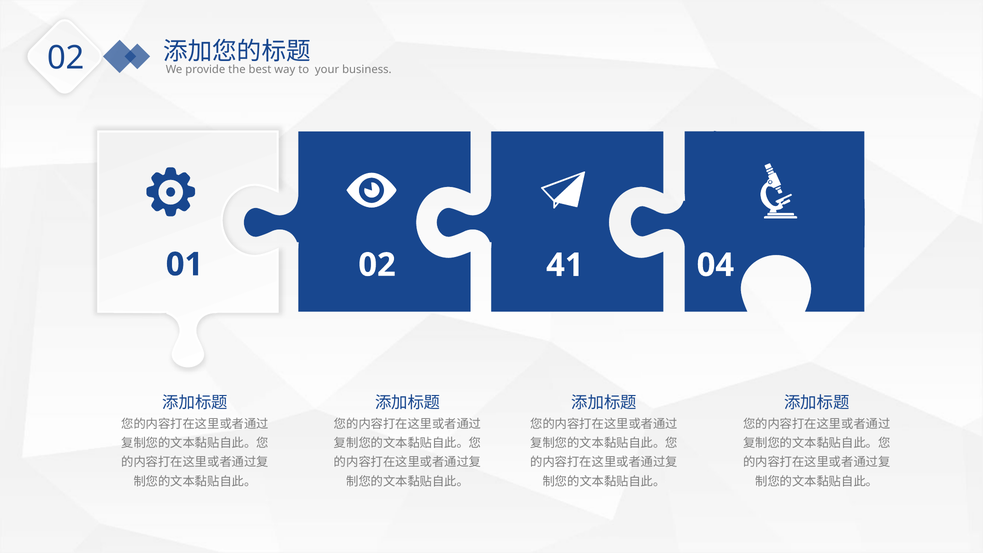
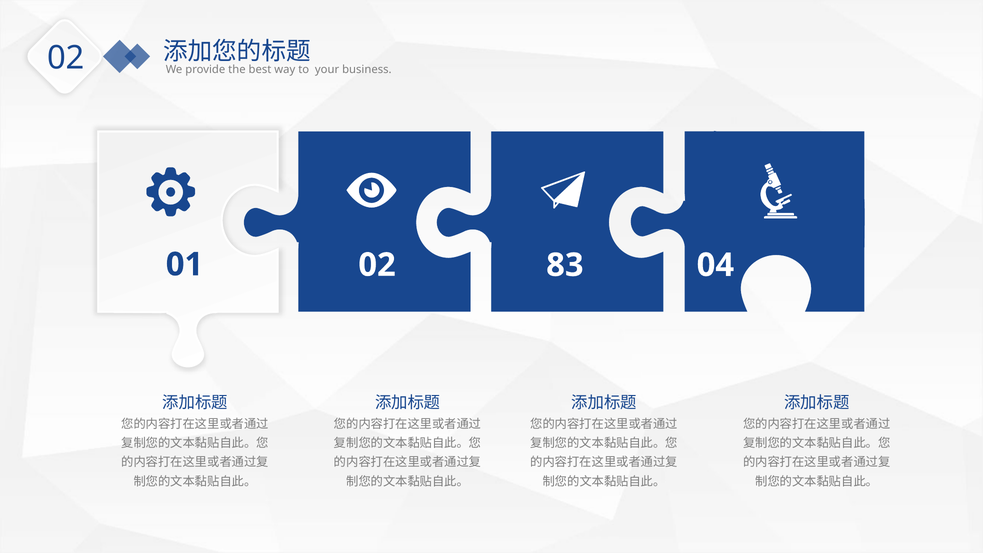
41: 41 -> 83 (565, 265)
